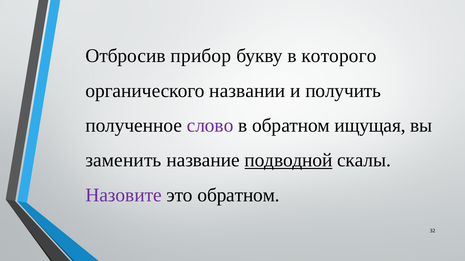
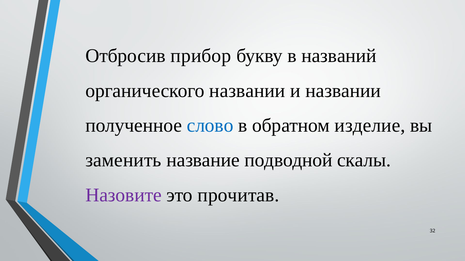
которого: которого -> названий (339, 56)
и получить: получить -> названии (343, 91)
слово colour: purple -> blue (210, 126)
ищущая: ищущая -> изделие (370, 126)
подводной underline: present -> none (288, 161)
это обратном: обратном -> прочитав (238, 195)
